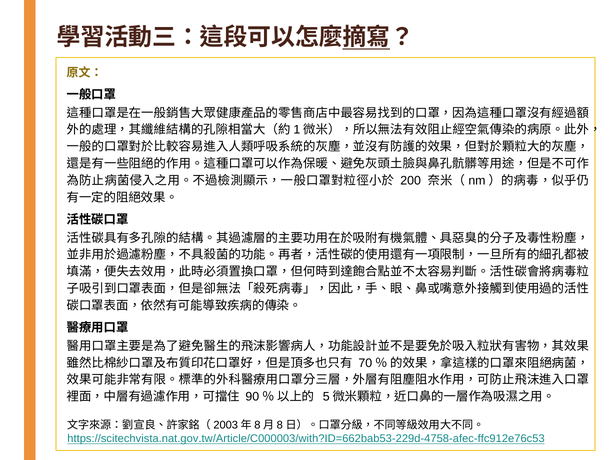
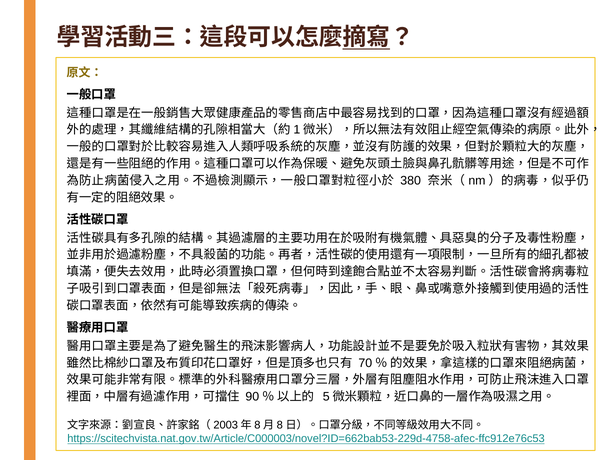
200: 200 -> 380 (411, 180)
https://scitechvista.nat.gov.tw/Article/C000003/with?ID=662bab53-229d-4758-afec-ffc912e76c53: https://scitechvista.nat.gov.tw/Article/C000003/with?ID=662bab53-229d-4758-afec-ffc912e76c53 -> https://scitechvista.nat.gov.tw/Article/C000003/novel?ID=662bab53-229d-4758-afec-ffc912e76c53 (306, 438)
